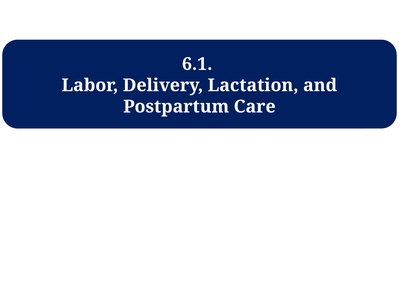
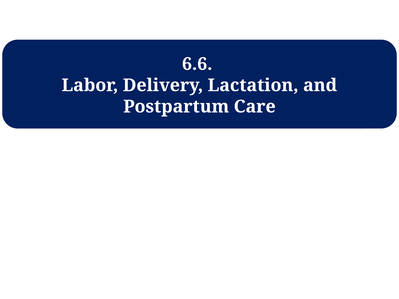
6.1: 6.1 -> 6.6 (197, 64)
